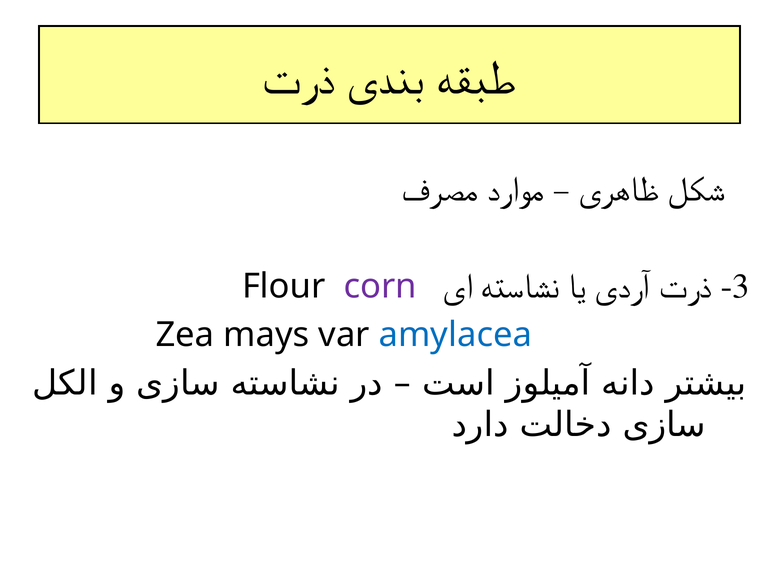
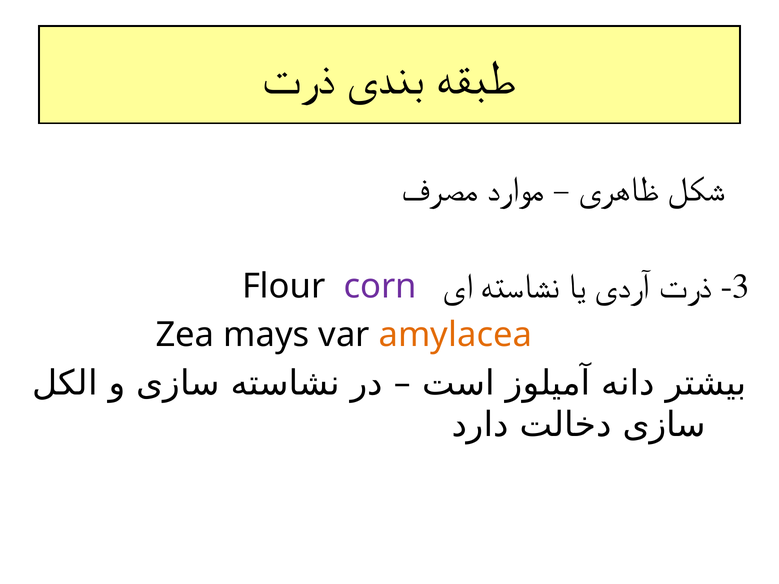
amylacea colour: blue -> orange (455, 335)
